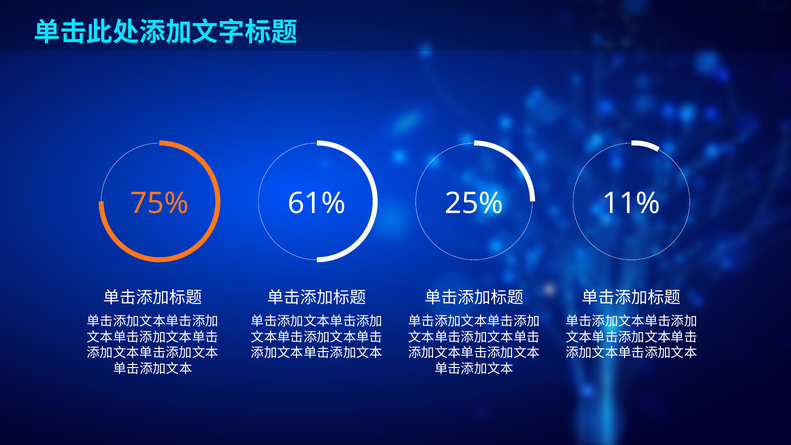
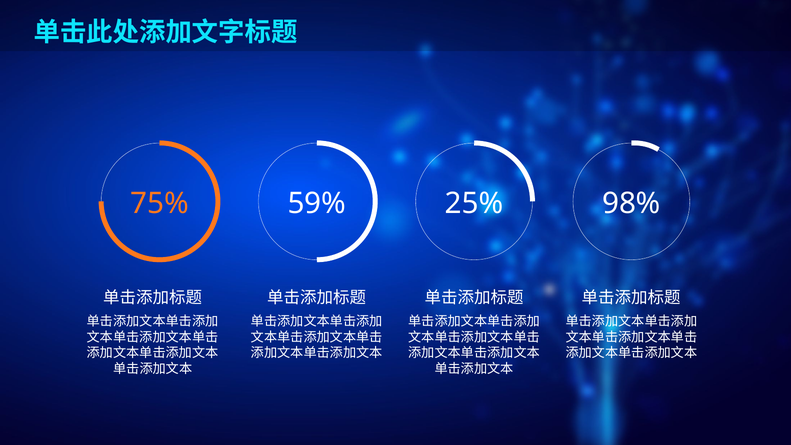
61%: 61% -> 59% (317, 203)
11%: 11% -> 98% (631, 203)
